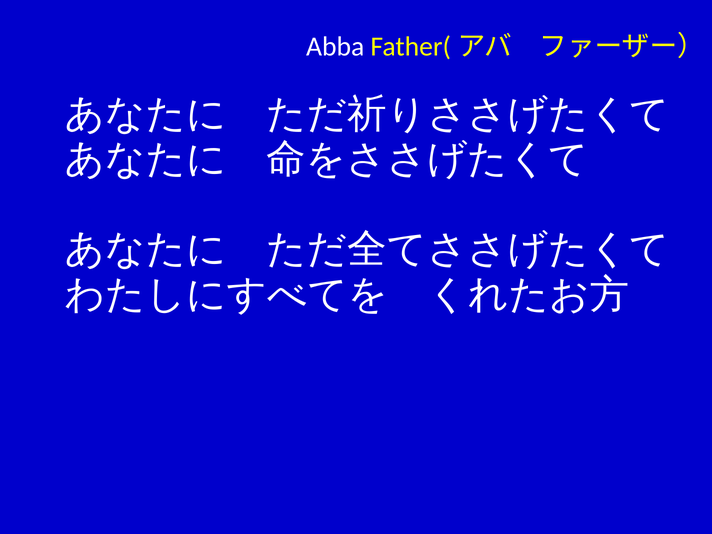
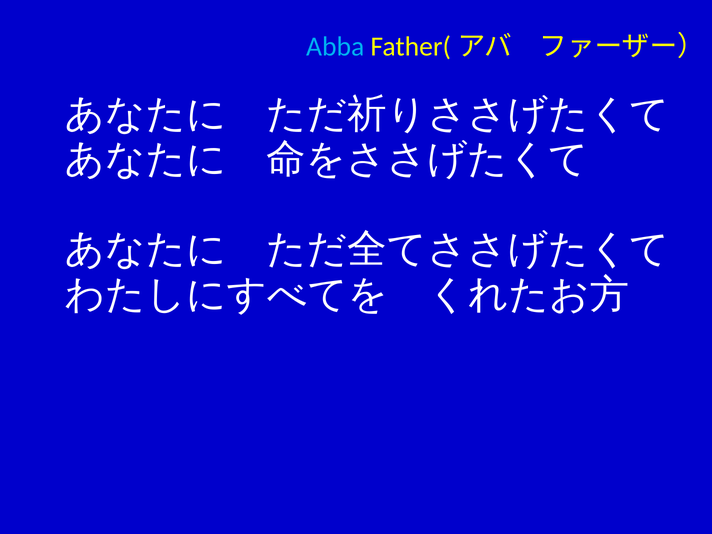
Abba colour: white -> light blue (335, 46)
